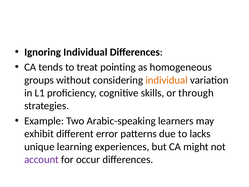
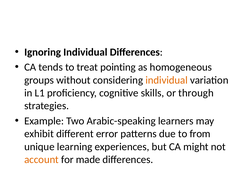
lacks: lacks -> from (200, 134)
account colour: purple -> orange (42, 159)
occur: occur -> made (88, 159)
